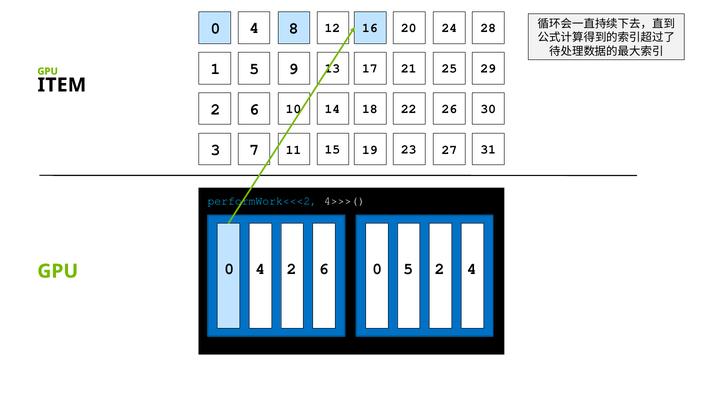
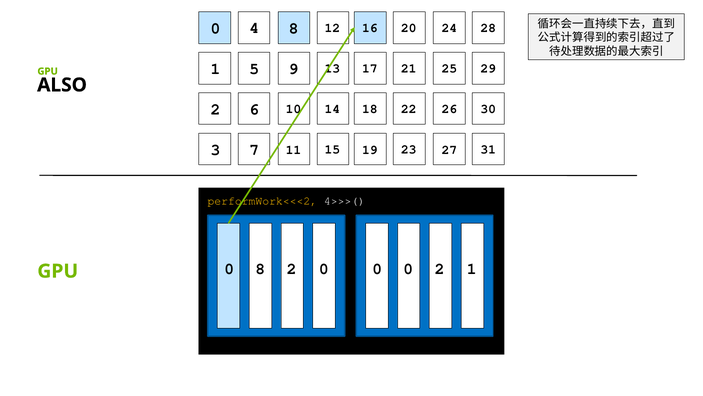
ITEM: ITEM -> ALSO (62, 85)
performWork<<<2 colour: light blue -> yellow (262, 201)
0 4: 4 -> 8 (260, 269)
2 6: 6 -> 0 (324, 269)
5: 5 -> 0 (408, 268)
2 4: 4 -> 1 (472, 268)
